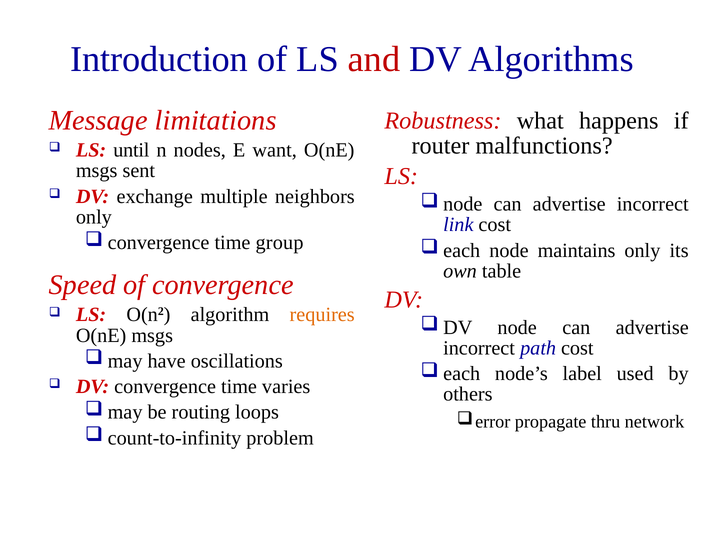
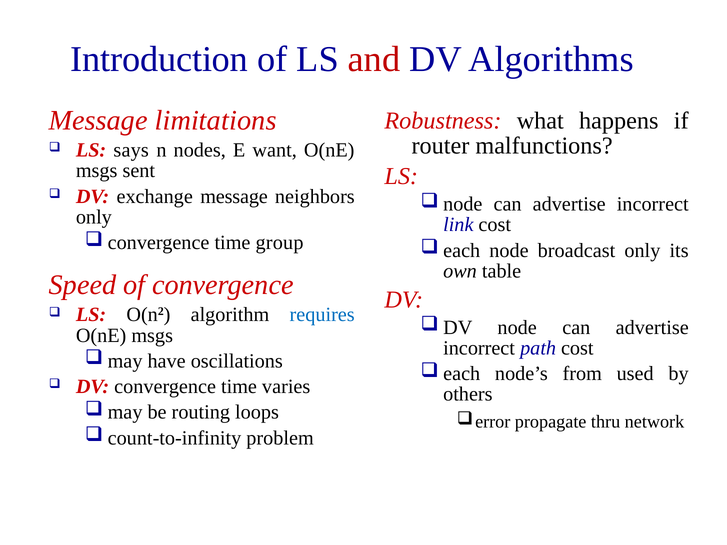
until: until -> says (131, 150)
exchange multiple: multiple -> message (234, 196)
maintains: maintains -> broadcast (577, 251)
requires colour: orange -> blue (322, 315)
label: label -> from (582, 374)
